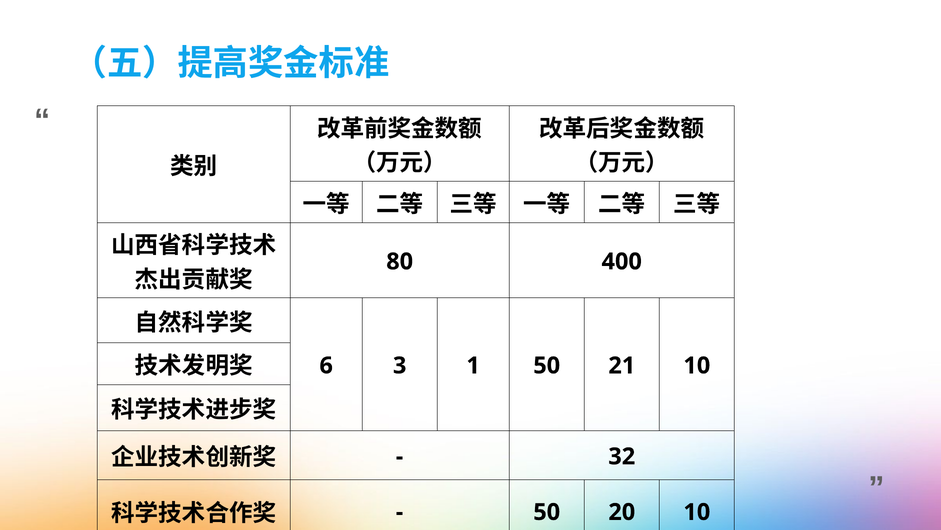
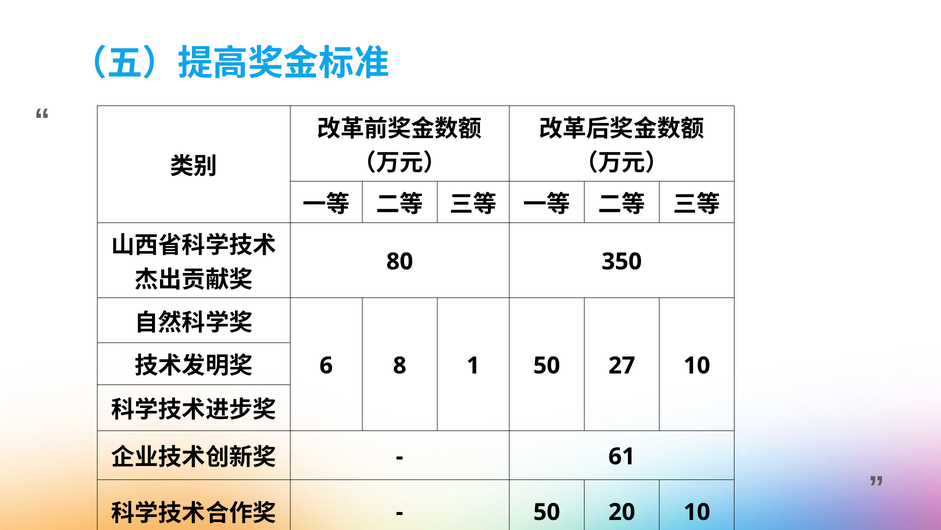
400: 400 -> 350 (622, 261)
3: 3 -> 8 (400, 365)
21: 21 -> 27 (622, 365)
32: 32 -> 61 (622, 456)
